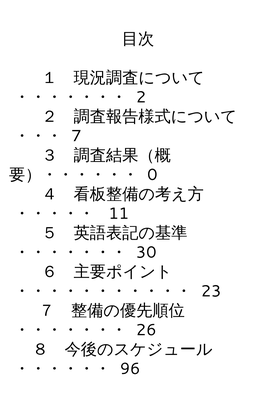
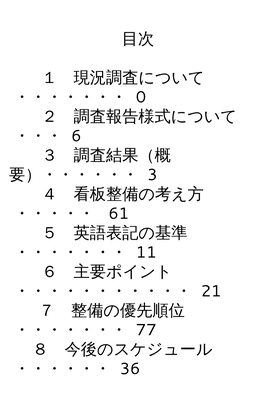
2: 2 -> 0 (141, 97)
7: 7 -> 6 (76, 136)
0: 0 -> 3 (152, 175)
11: 11 -> 61 (119, 214)
30: 30 -> 11 (146, 253)
23: 23 -> 21 (211, 291)
26: 26 -> 77 (146, 330)
96: 96 -> 36 (130, 369)
